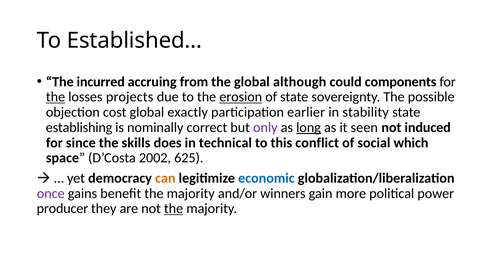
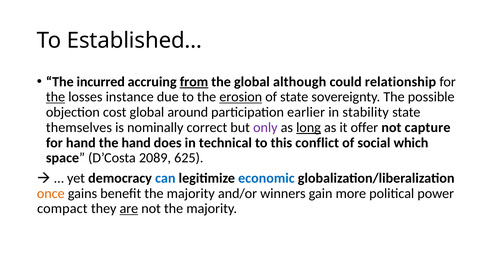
from underline: none -> present (194, 82)
components: components -> relationship (400, 82)
projects: projects -> instance (130, 97)
exactly: exactly -> around (188, 112)
establishing: establishing -> themselves (79, 128)
seen: seen -> offer (364, 128)
induced: induced -> capture (428, 128)
for since: since -> hand (81, 143)
the skills: skills -> hand (136, 143)
2002: 2002 -> 2089 (155, 158)
can colour: orange -> blue (165, 178)
once colour: purple -> orange (51, 194)
producer: producer -> compact (62, 209)
are underline: none -> present (129, 209)
the underline: present -> none (174, 209)
